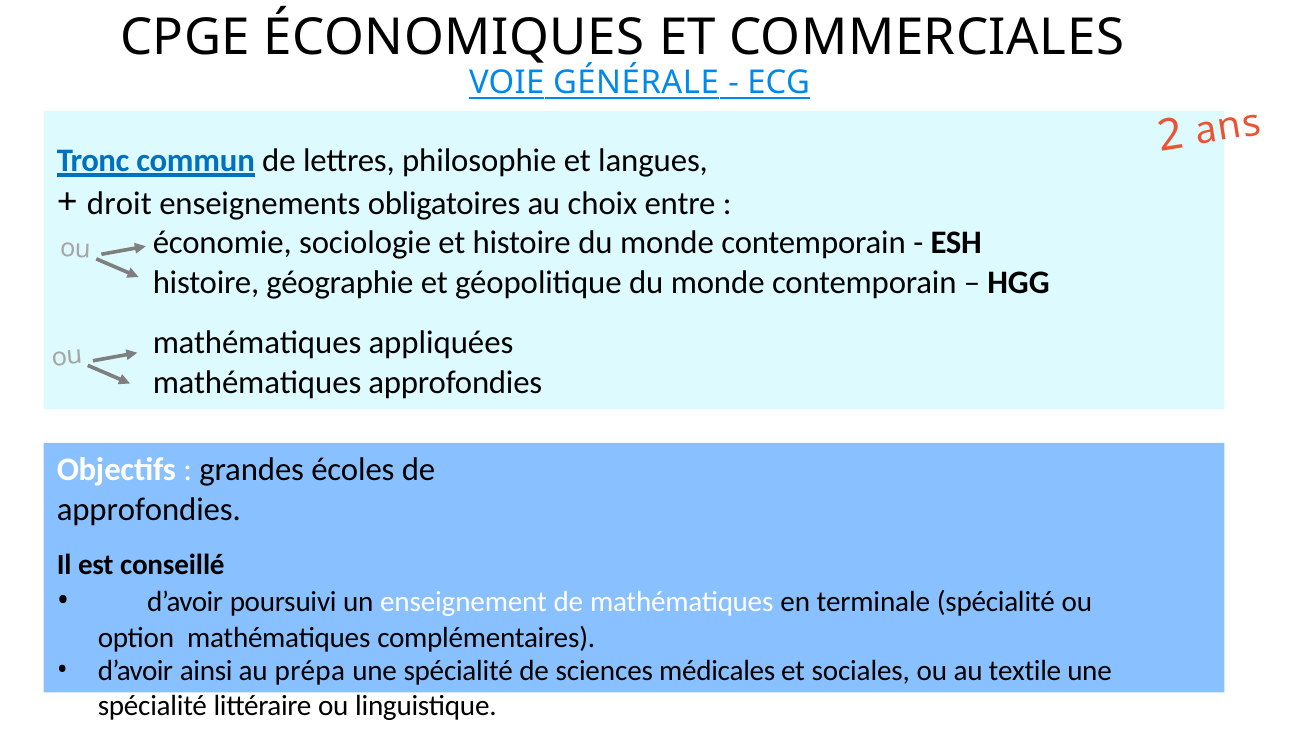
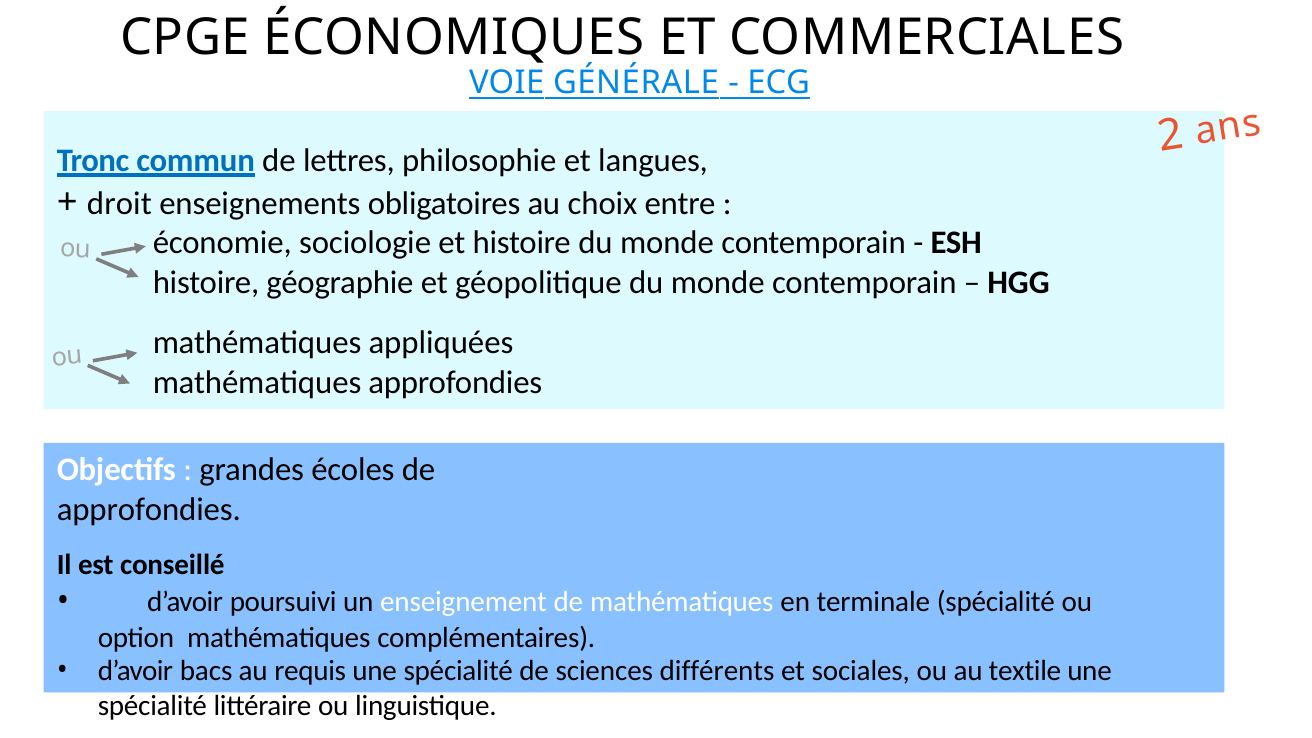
ainsi: ainsi -> bacs (206, 671)
prépa: prépa -> requis (310, 671)
médicales: médicales -> différents (717, 671)
